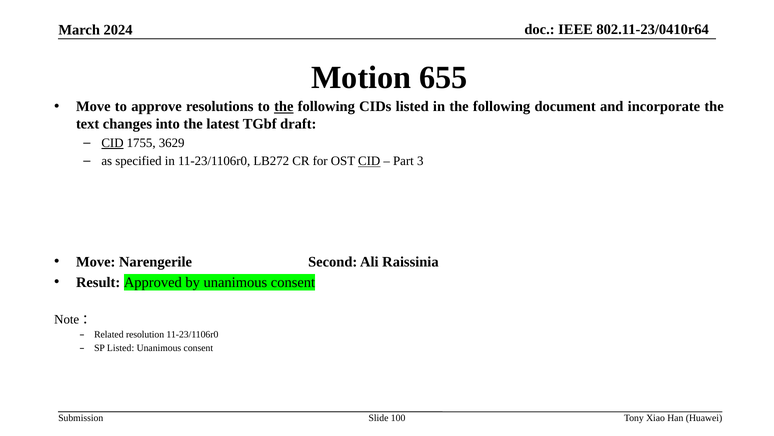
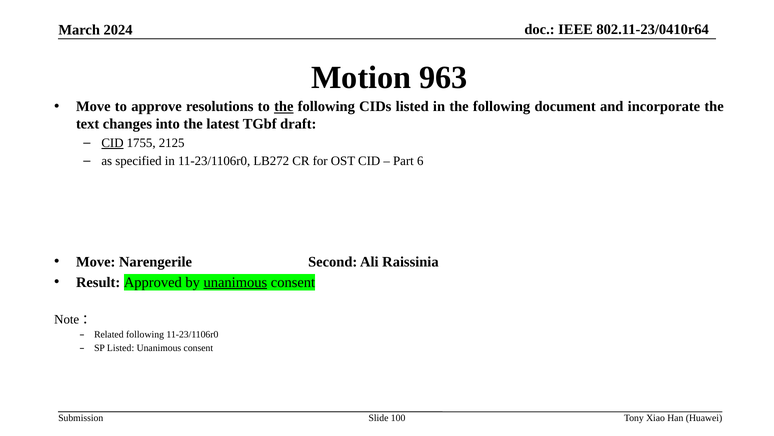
655: 655 -> 963 (443, 78)
3629: 3629 -> 2125 (172, 143)
CID underline: present -> none (369, 161)
3: 3 -> 6 (420, 161)
unanimous underline: none -> present (235, 282)
Related resolution: resolution -> following (145, 334)
